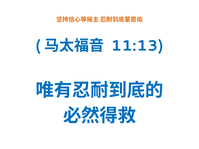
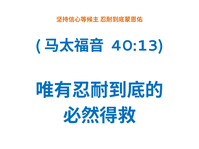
11:13: 11:13 -> 40:13 (137, 46)
